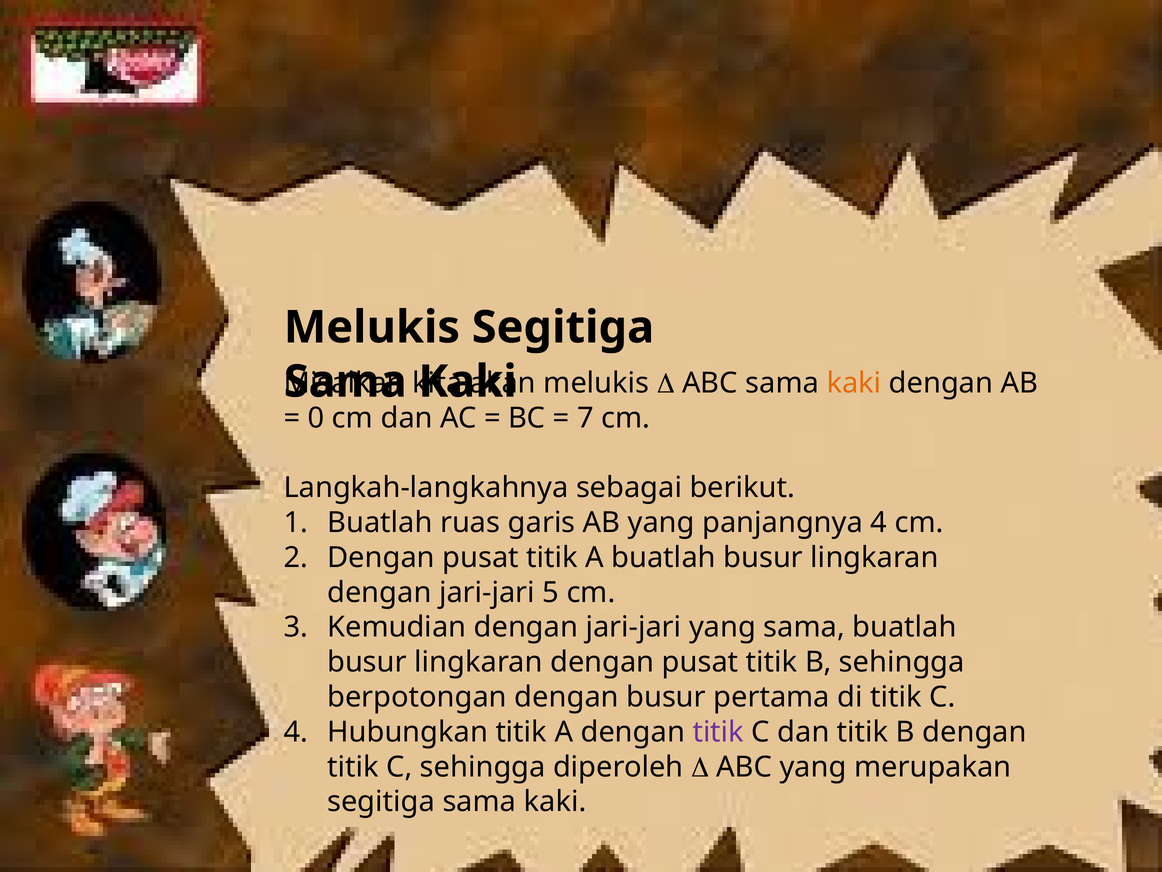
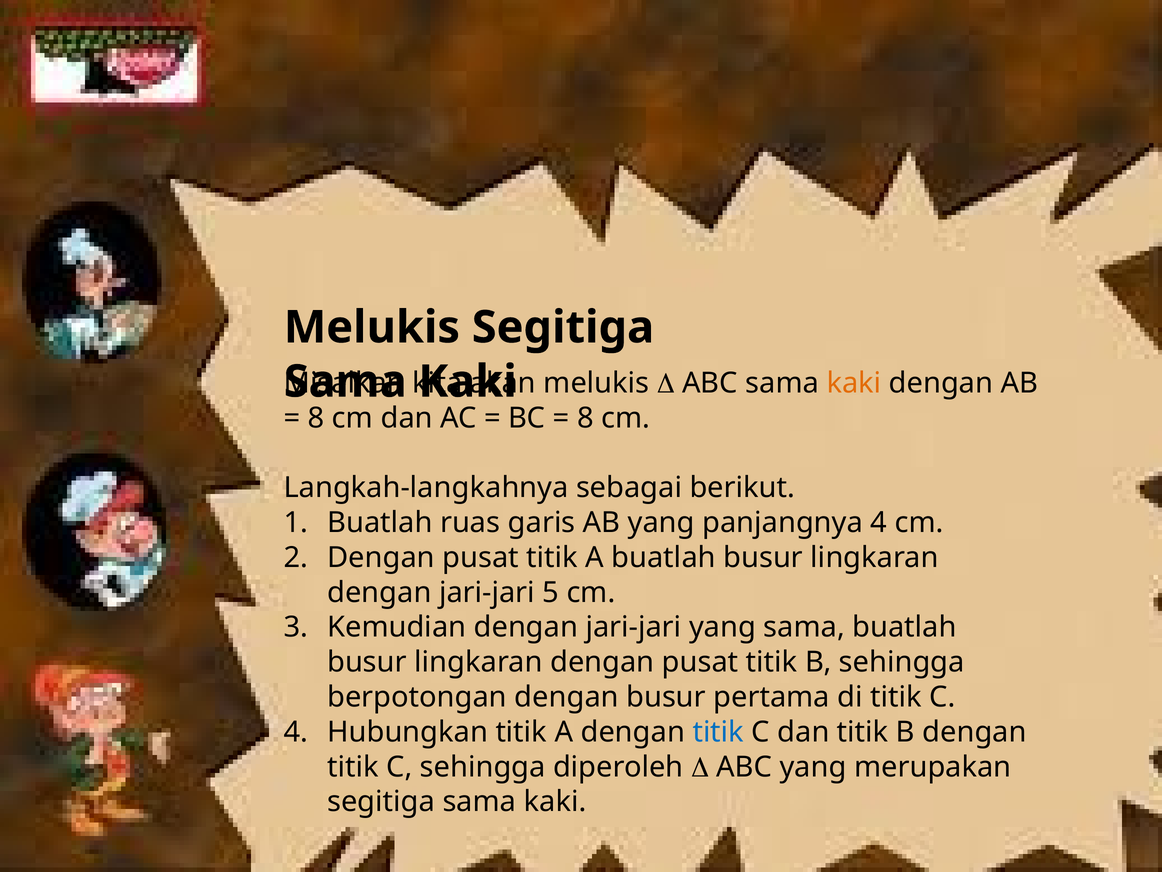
0: 0 -> 8 (316, 418)
7: 7 -> 8 (585, 418)
titik colour: purple -> blue (718, 732)
